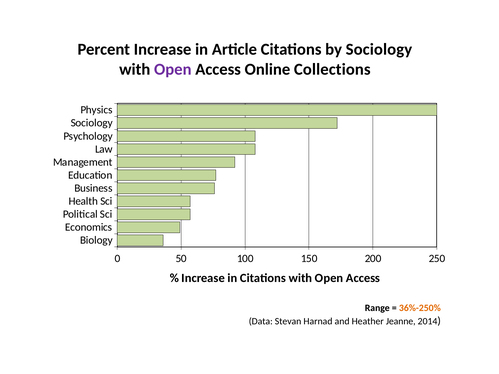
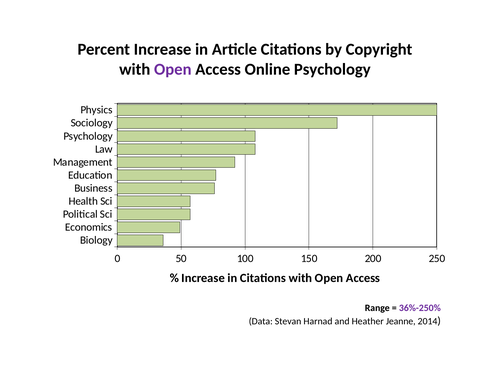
by Sociology: Sociology -> Copyright (379, 49)
Online Collections: Collections -> Psychology (332, 69)
36%-250% colour: orange -> purple (420, 308)
